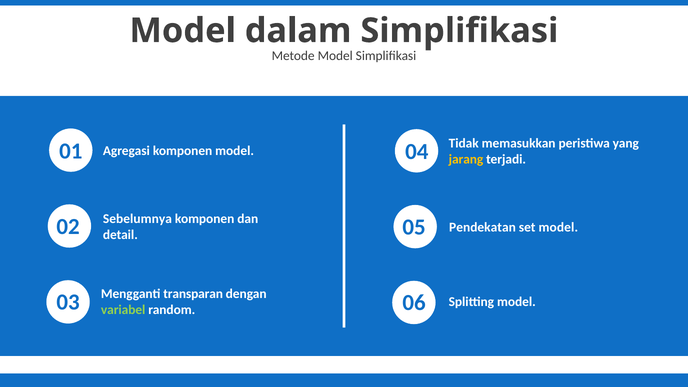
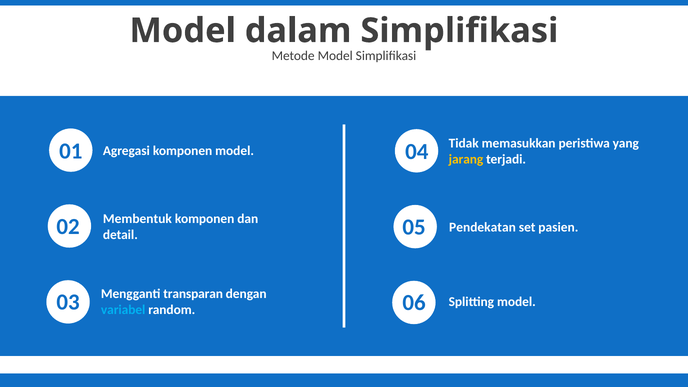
Sebelumnya: Sebelumnya -> Membentuk (137, 219)
set model: model -> pasien (558, 227)
variabel colour: light green -> light blue (123, 310)
